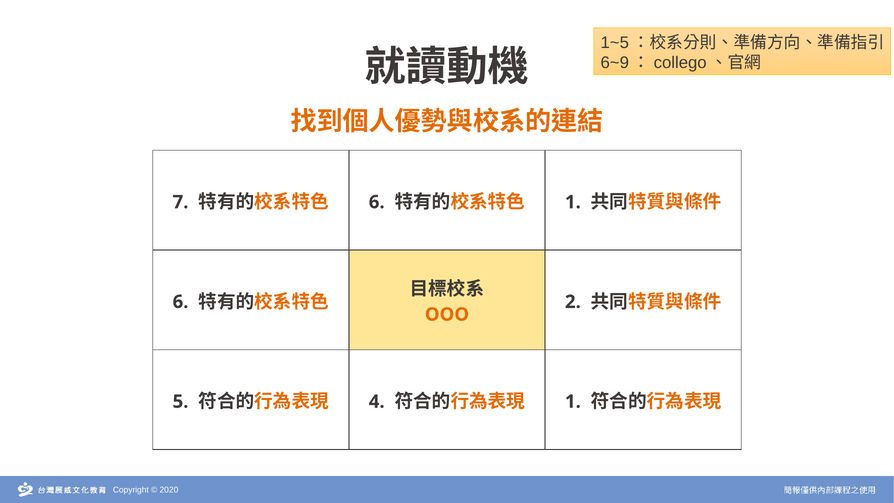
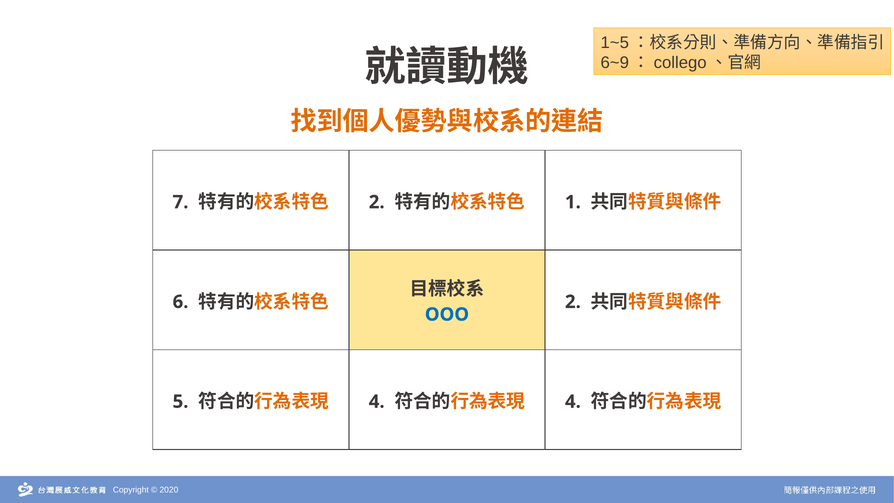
6: 6 -> 2 (377, 202)
OOO colour: orange -> blue (447, 314)
1: 1 -> 4 (573, 402)
